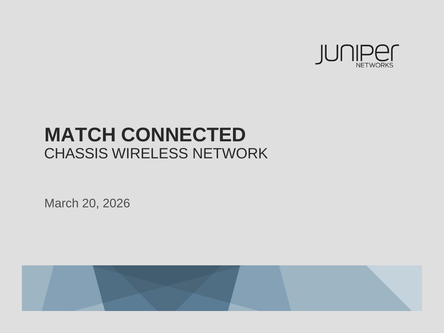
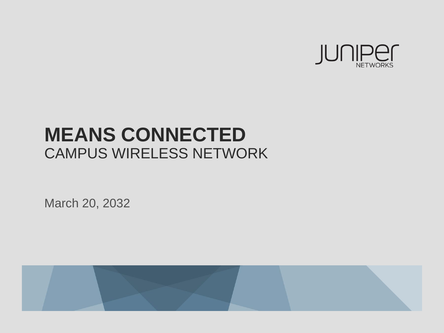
MATCH: MATCH -> MEANS (80, 135)
CHASSIS: CHASSIS -> CAMPUS (76, 154)
2026: 2026 -> 2032 (116, 203)
